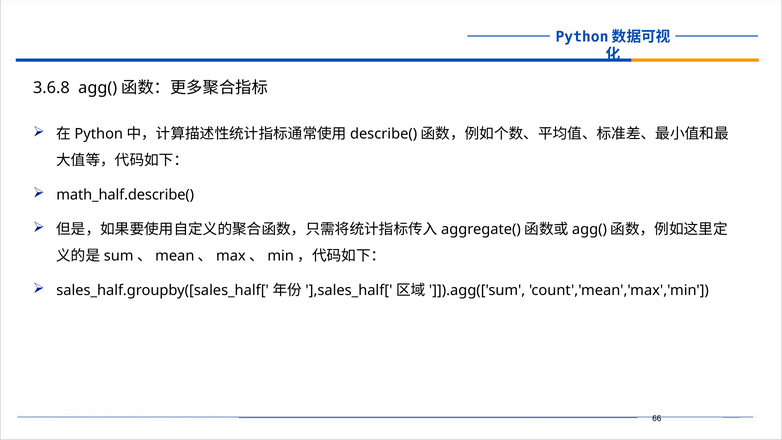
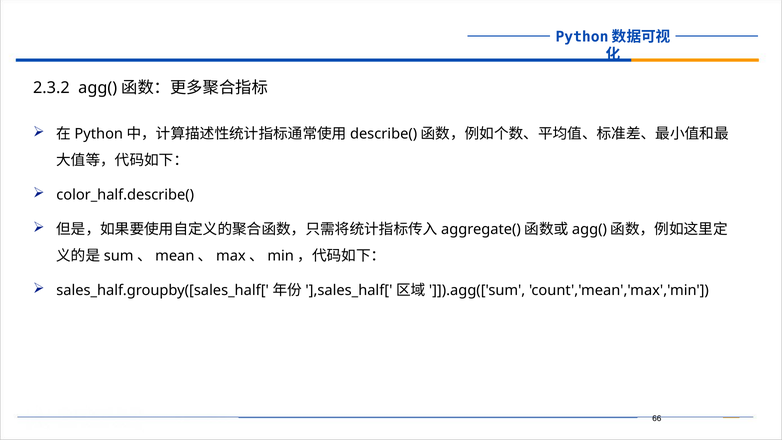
3.6.8: 3.6.8 -> 2.3.2 (51, 88)
math_half.describe(: math_half.describe( -> color_half.describe( (125, 195)
